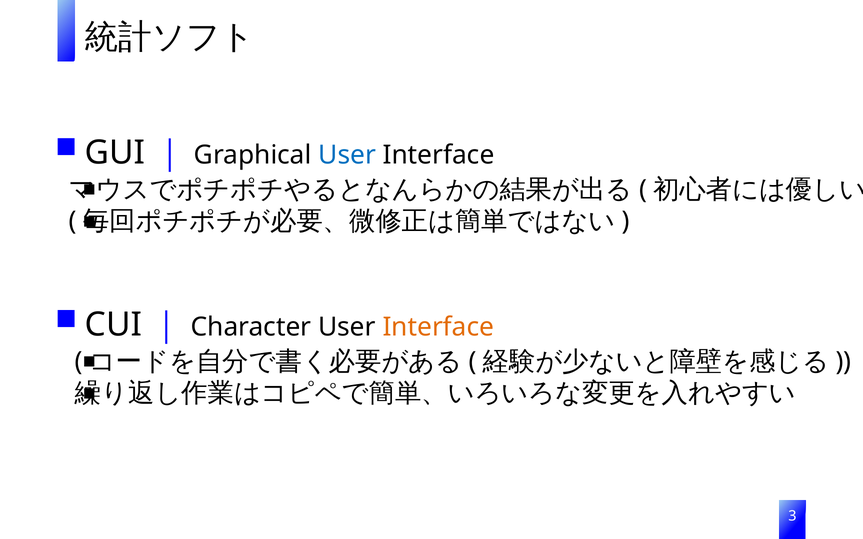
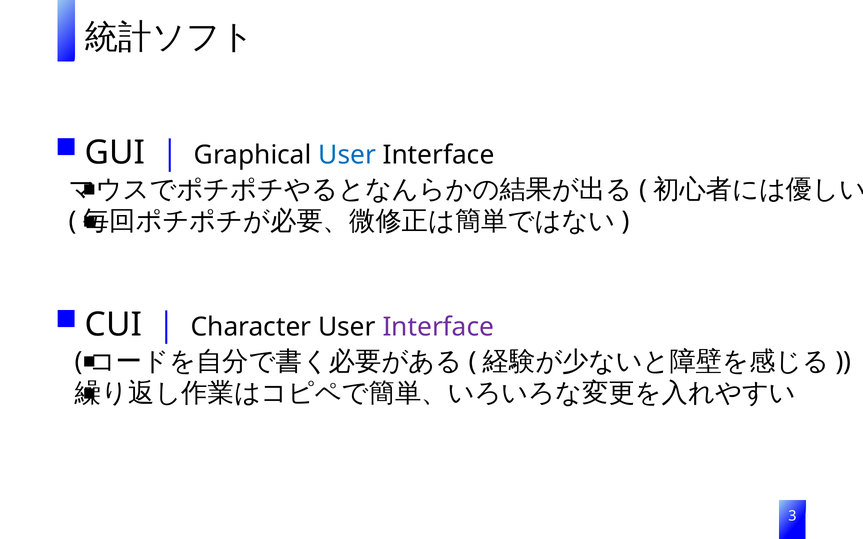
Interface colour: orange -> purple (438, 327)
